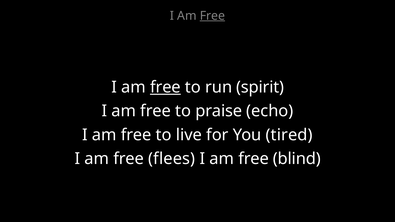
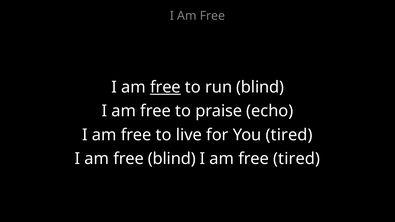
Free underline: present -> none (212, 16)
run spirit: spirit -> blind (260, 87)
free flees: flees -> blind (172, 159)
free blind: blind -> tired (297, 159)
